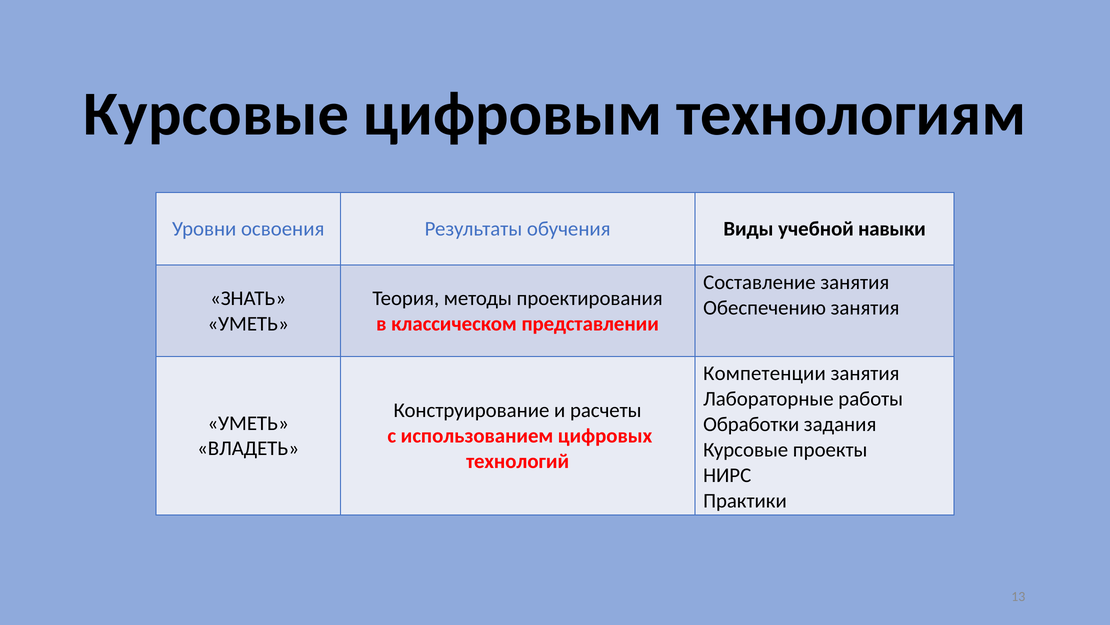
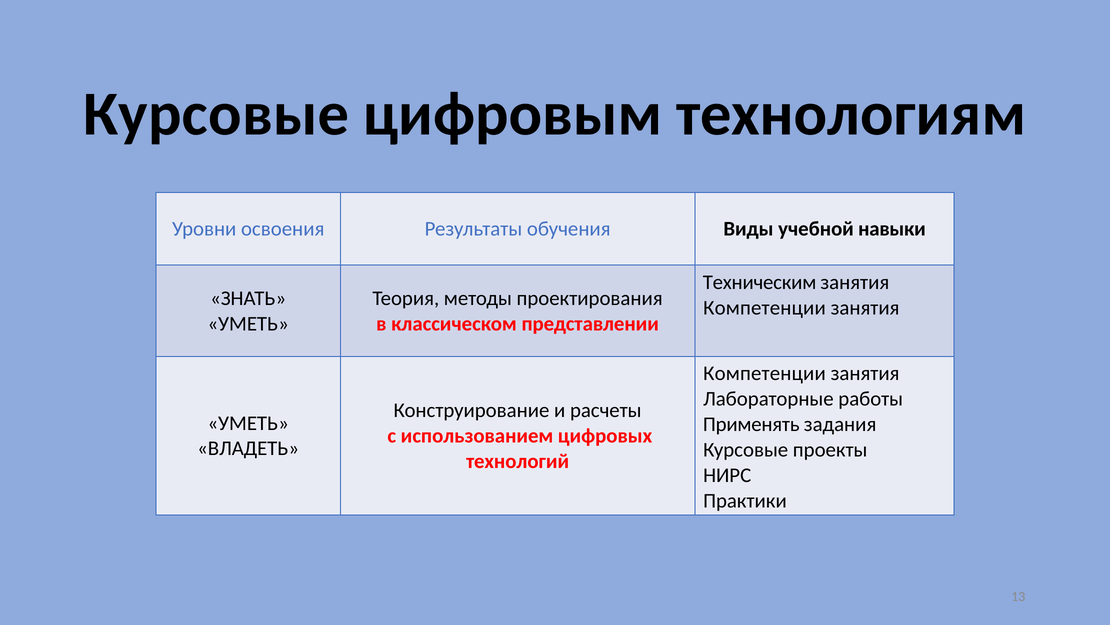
Составление: Составление -> Техническим (760, 282)
Обеспечению: Обеспечению -> Компетенции (764, 307)
Обработки: Обработки -> Применять (751, 424)
